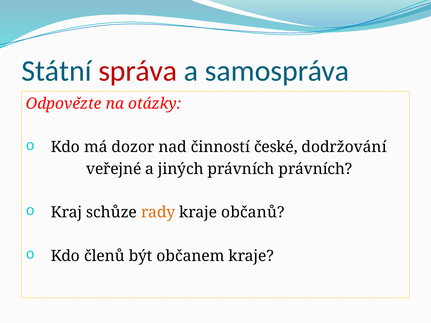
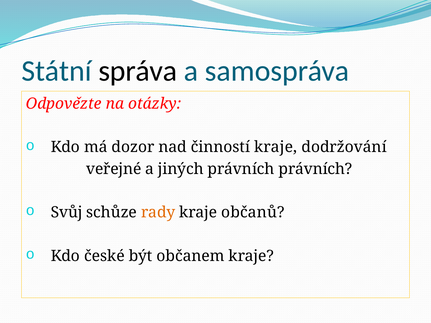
správa colour: red -> black (138, 71)
činností české: české -> kraje (276, 147)
Kraj: Kraj -> Svůj (67, 213)
členů: členů -> české (104, 256)
